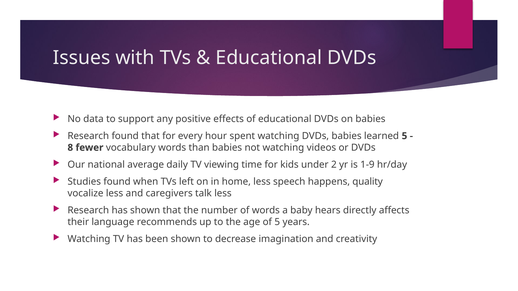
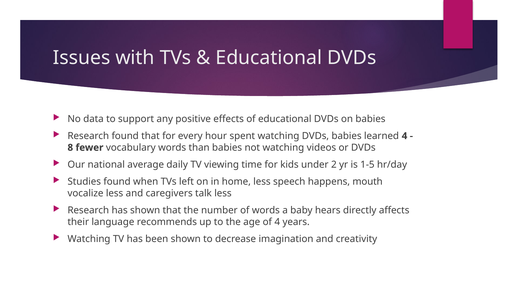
learned 5: 5 -> 4 (404, 136)
1-9: 1-9 -> 1-5 (367, 165)
quality: quality -> mouth (368, 182)
of 5: 5 -> 4 (277, 222)
